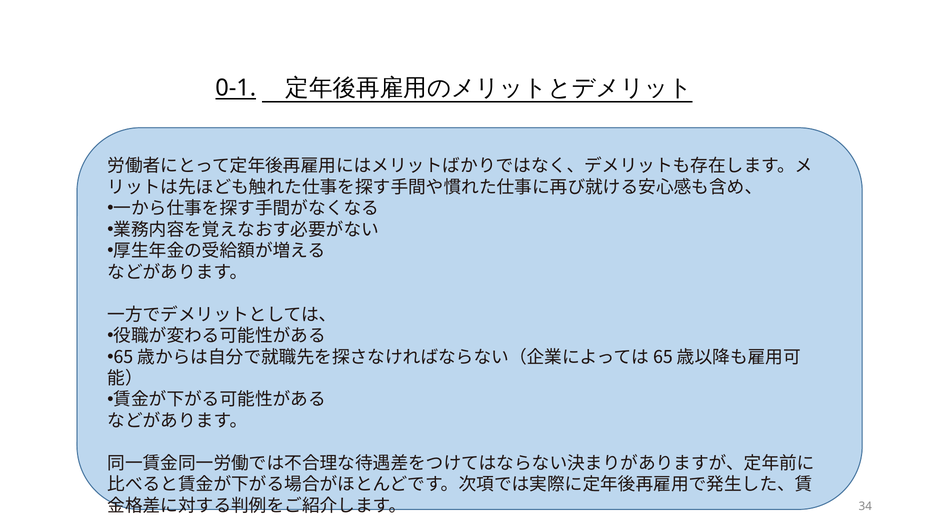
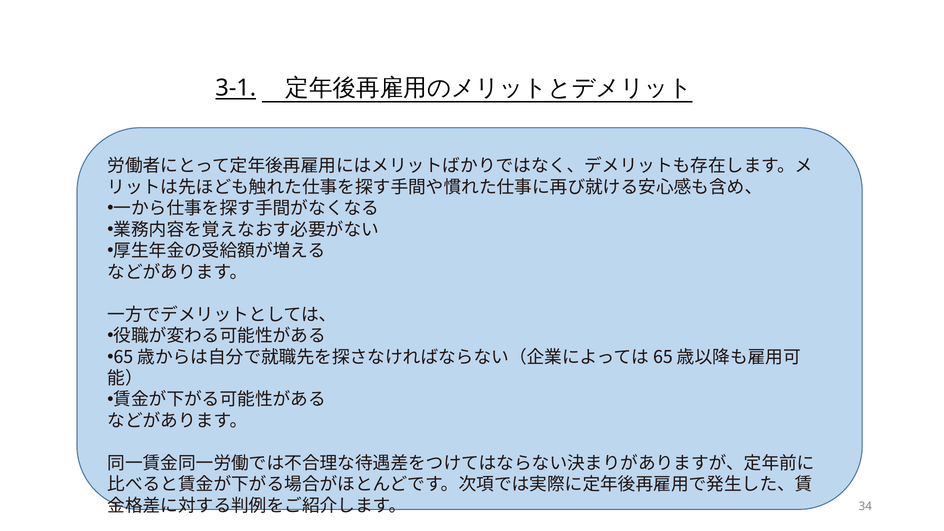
0-1: 0-1 -> 3-1 (236, 88)
